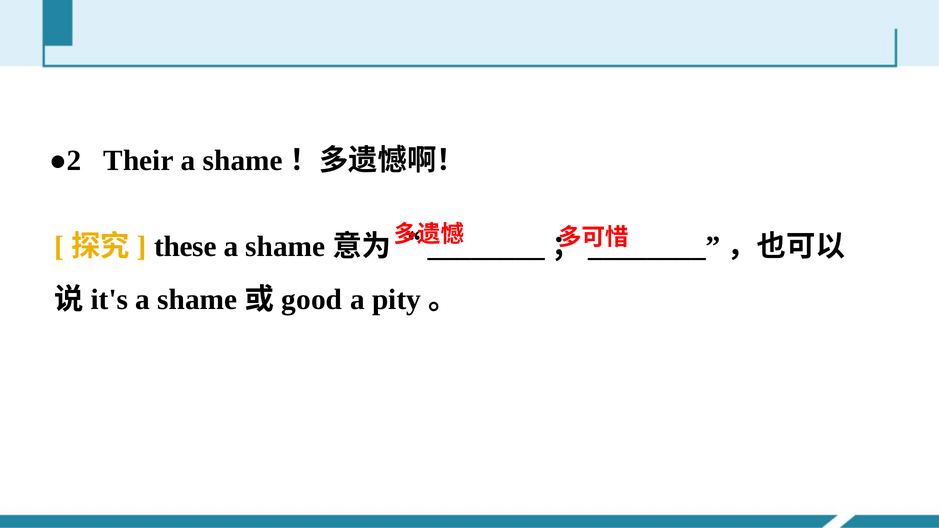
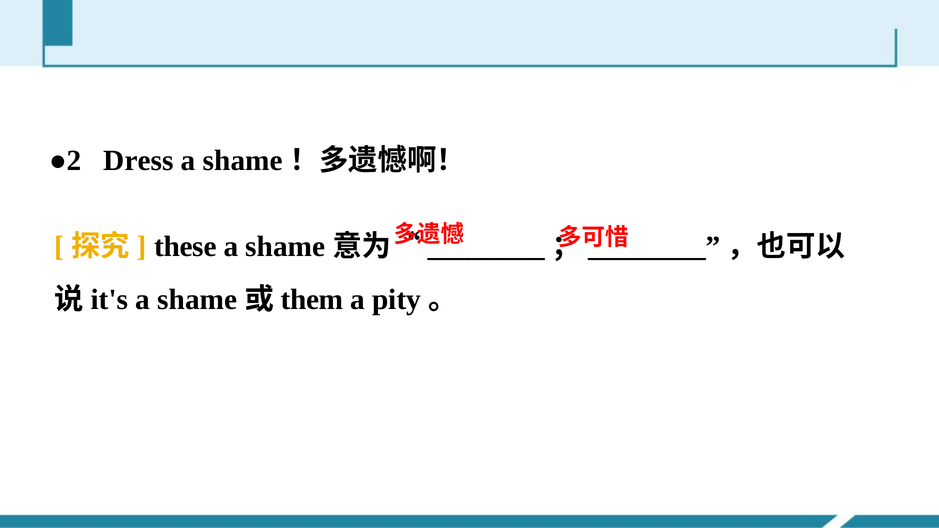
Their: Their -> Dress (139, 160)
good: good -> them (312, 300)
